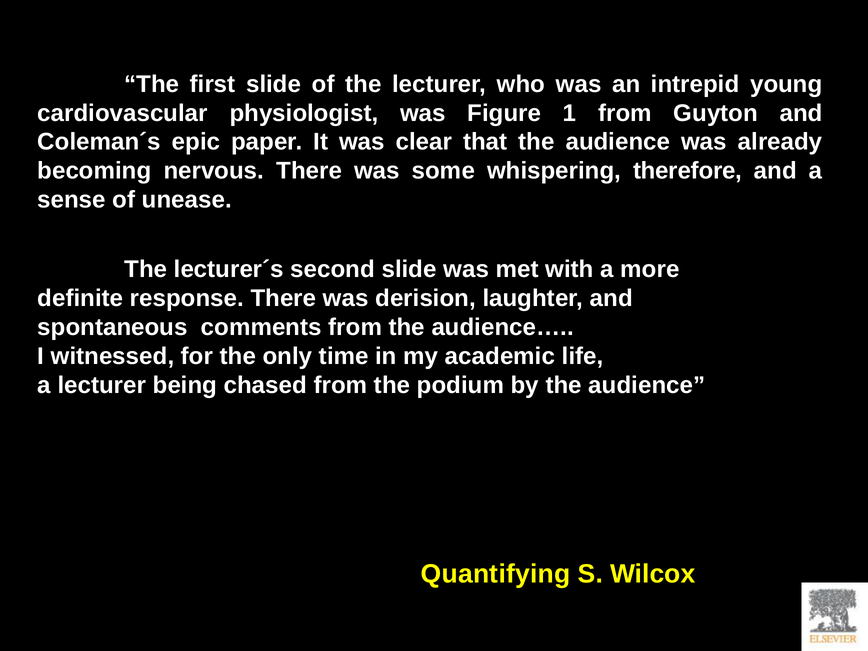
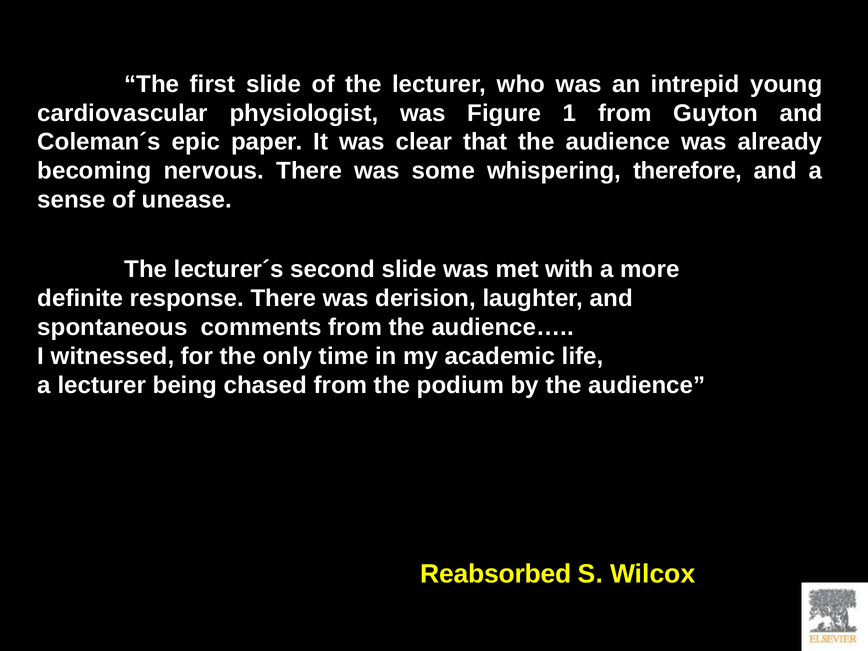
Quantifying: Quantifying -> Reabsorbed (496, 574)
